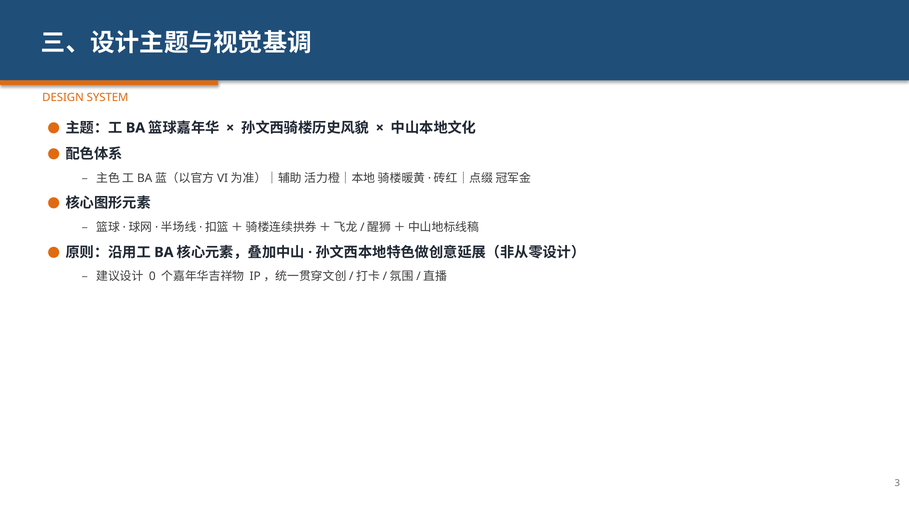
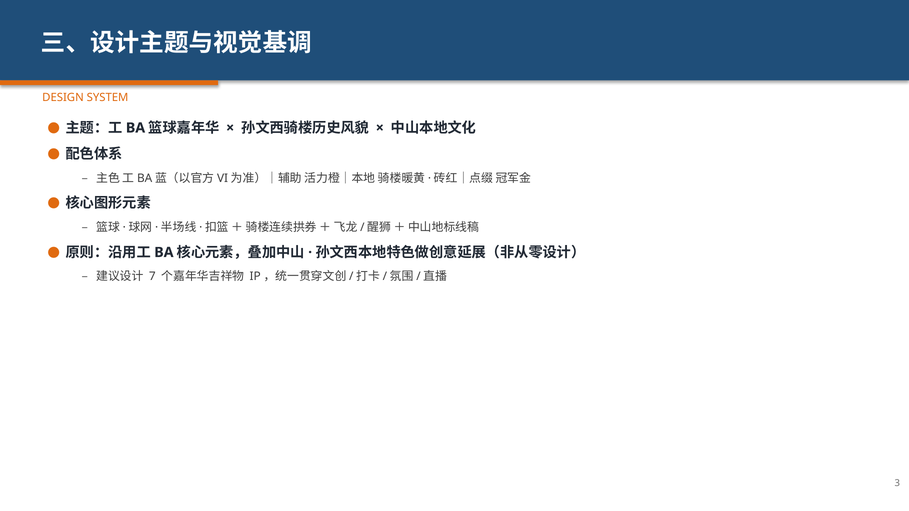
0: 0 -> 7 (152, 277)
